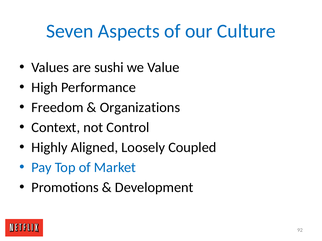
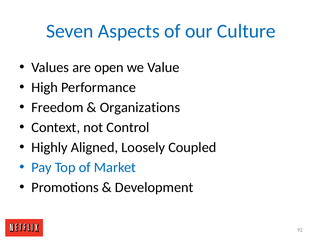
sushi: sushi -> open (109, 68)
